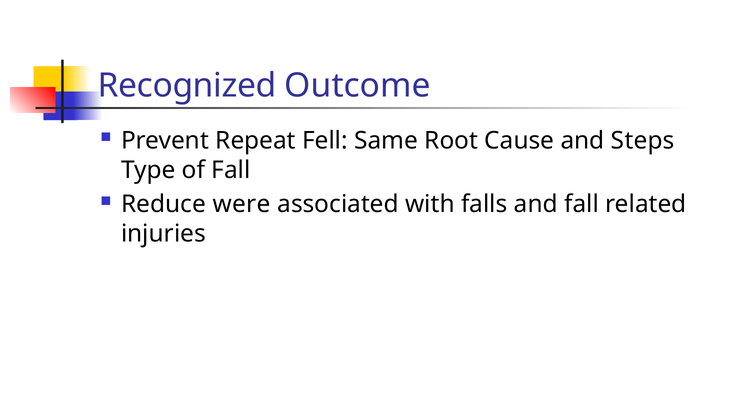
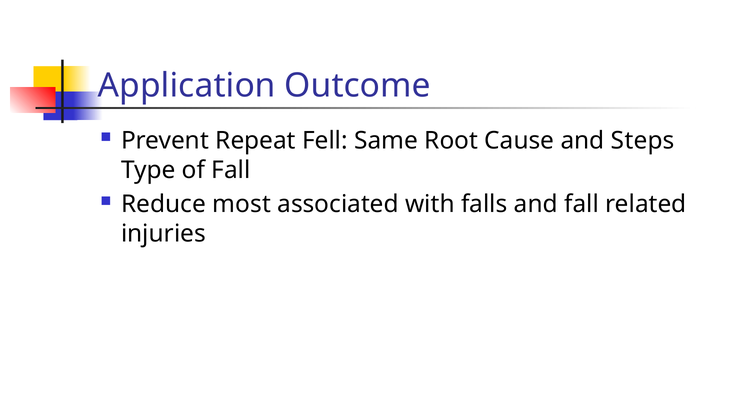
Recognized: Recognized -> Application (187, 85)
were: were -> most (242, 204)
